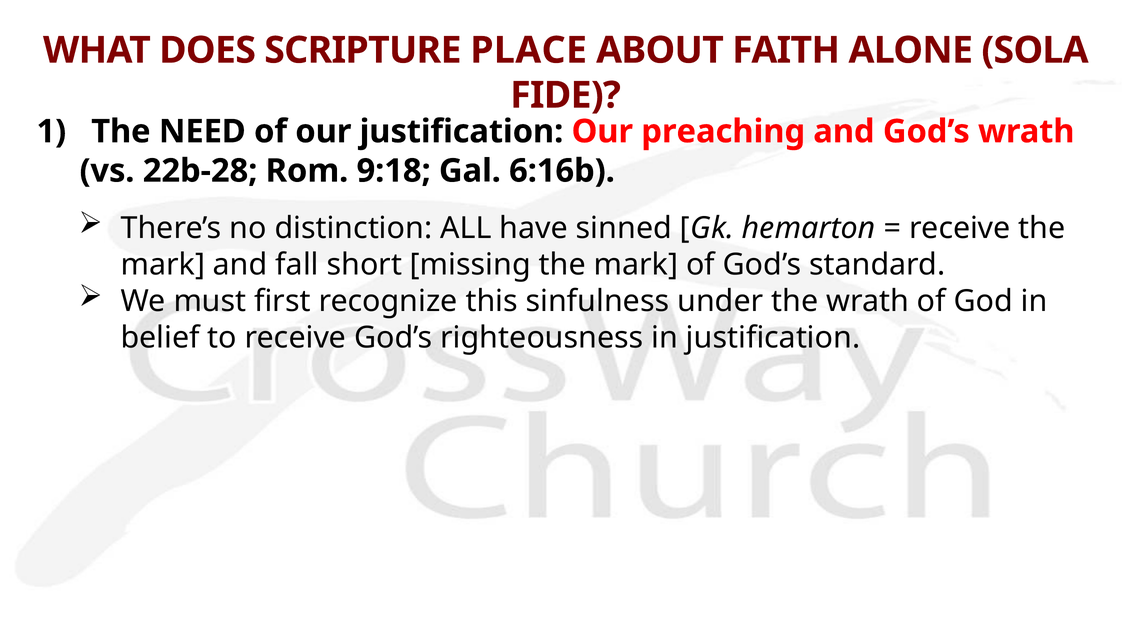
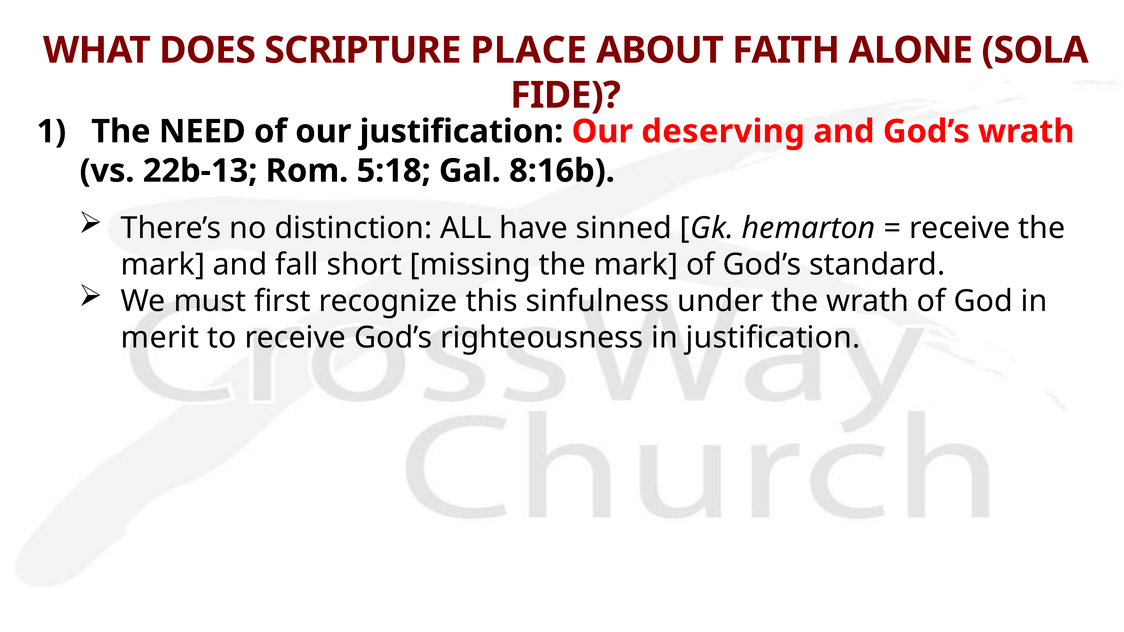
preaching: preaching -> deserving (723, 132)
22b-28: 22b-28 -> 22b-13 (200, 171)
9:18: 9:18 -> 5:18 (394, 171)
6:16b: 6:16b -> 8:16b (562, 171)
belief: belief -> merit (160, 338)
